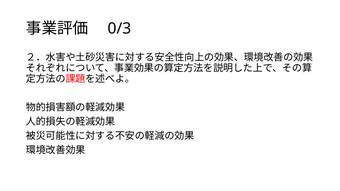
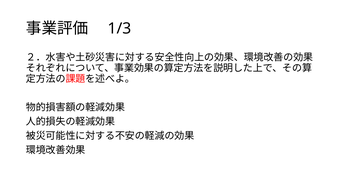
0/3: 0/3 -> 1/3 (119, 29)
